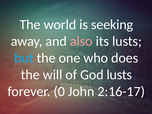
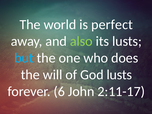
seeking: seeking -> perfect (112, 25)
also colour: pink -> light green (81, 41)
0: 0 -> 6 (59, 91)
2:16-17: 2:16-17 -> 2:11-17 (121, 91)
